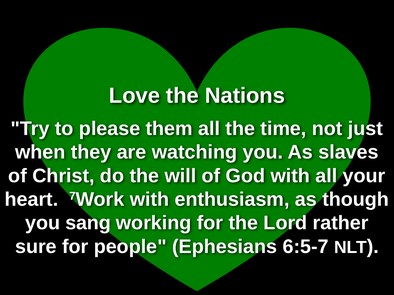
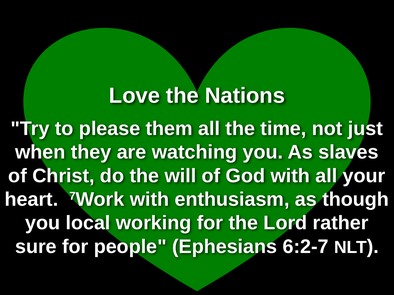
sang: sang -> local (88, 223)
6:5-7: 6:5-7 -> 6:2-7 (306, 247)
